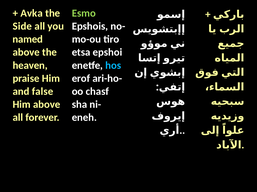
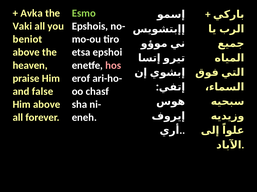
Side: Side -> Vaki (22, 26)
named: named -> beniot (28, 39)
hos colour: light blue -> pink (113, 66)
